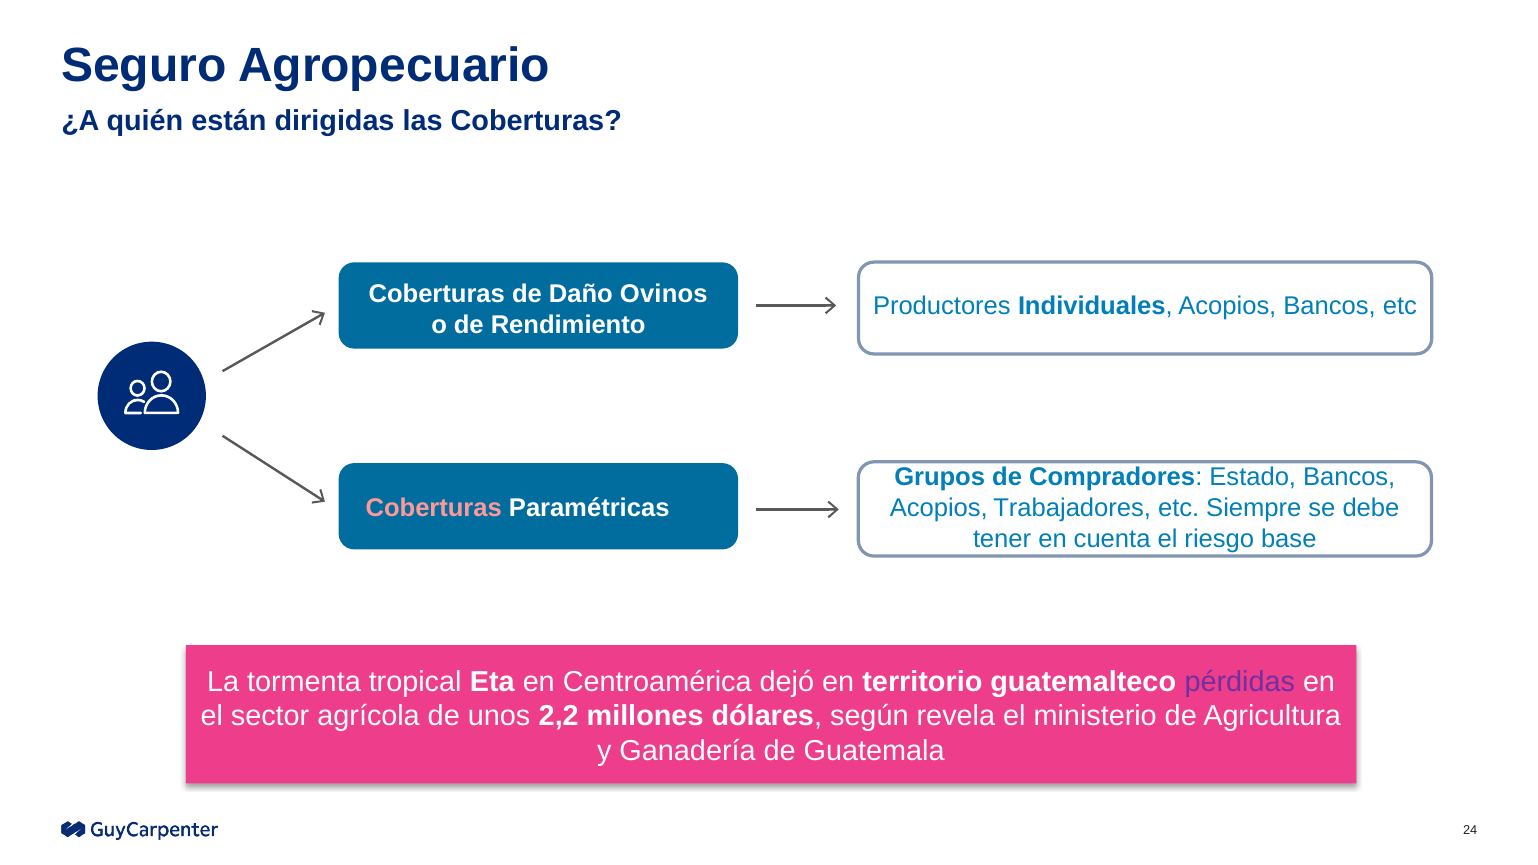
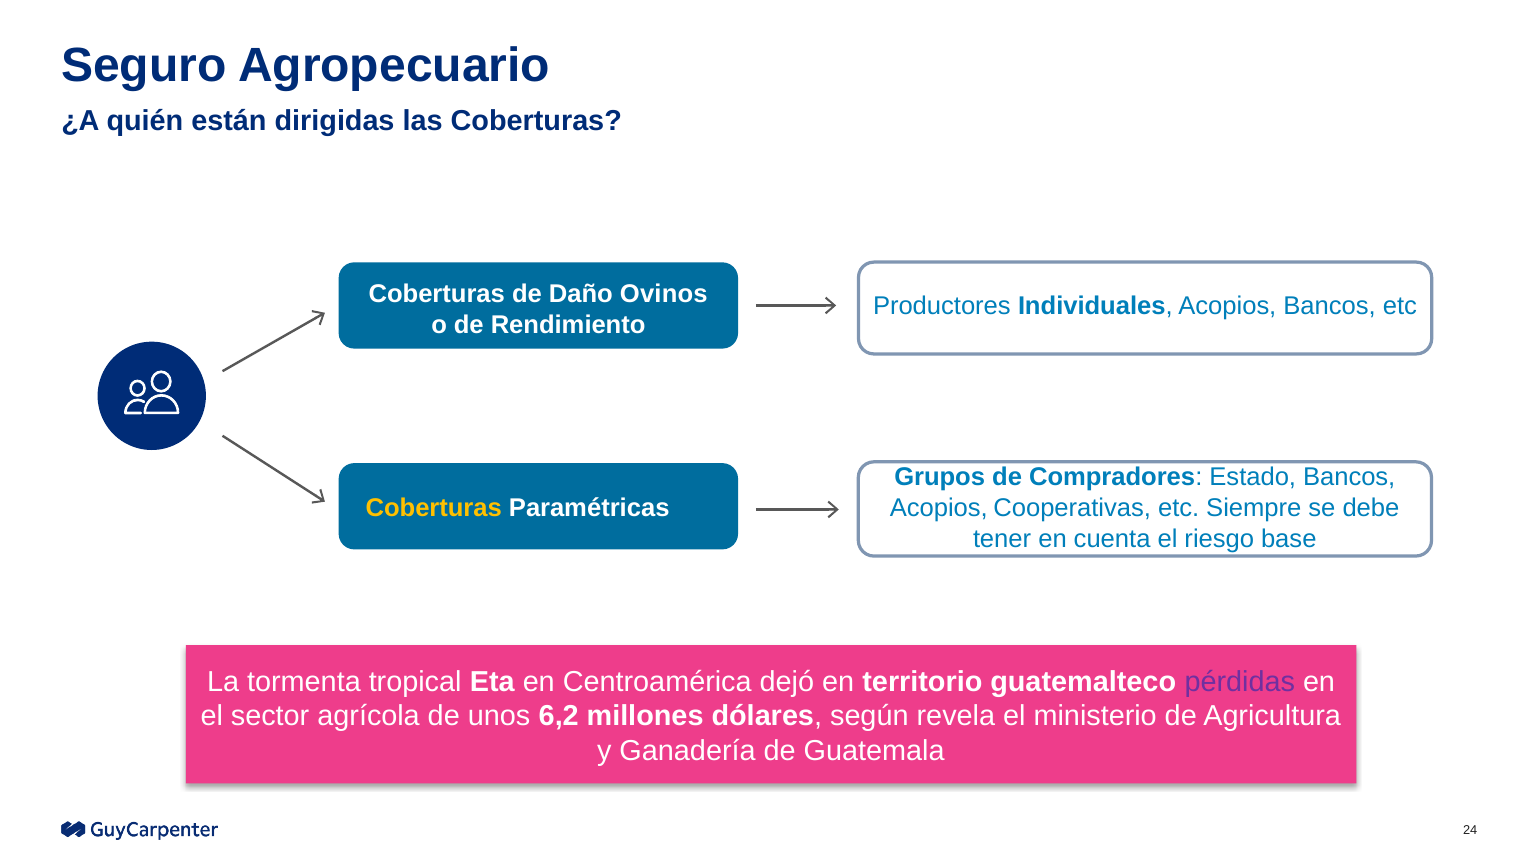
Coberturas colour: pink -> yellow (434, 508)
Trabajadores: Trabajadores -> Cooperativas (1072, 508)
2,2: 2,2 -> 6,2 (559, 716)
